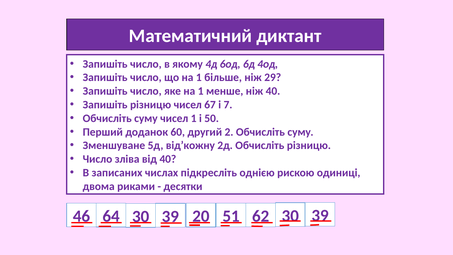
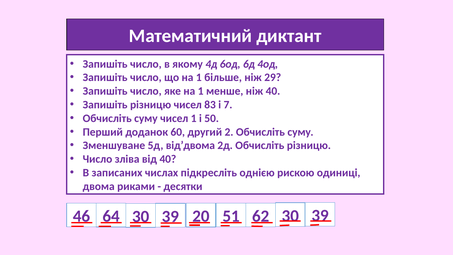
67: 67 -> 83 (210, 105)
від’кожну: від’кожну -> від’двома (190, 145)
